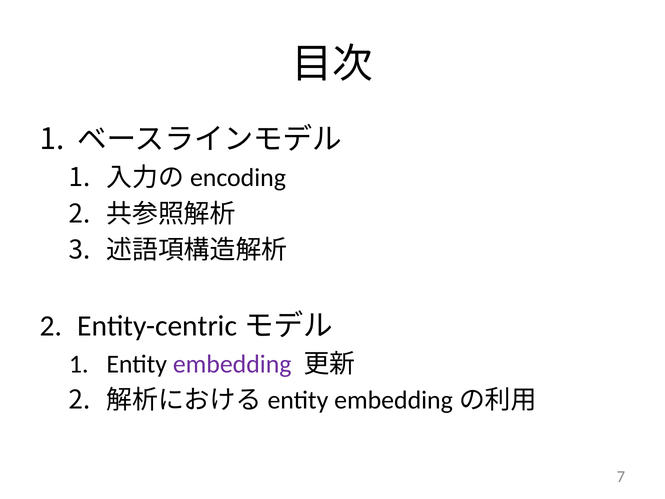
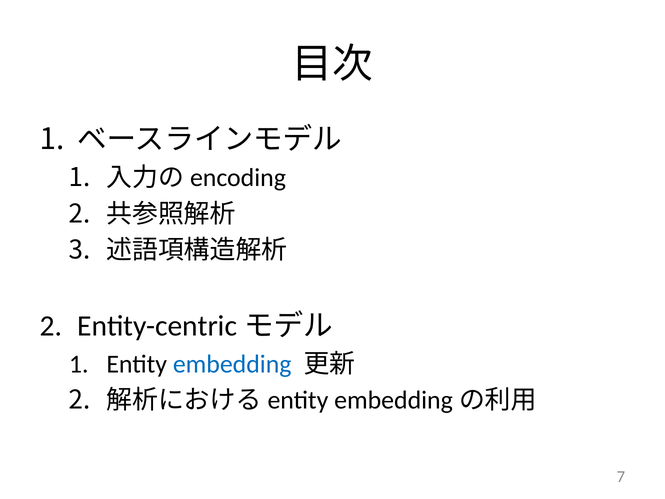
embedding colour: purple -> blue (232, 364)
